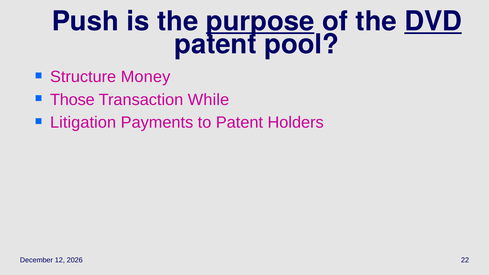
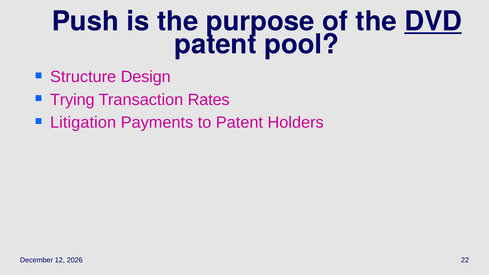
purpose underline: present -> none (260, 21)
Money: Money -> Design (146, 77)
Those: Those -> Trying (72, 100)
While: While -> Rates (209, 100)
